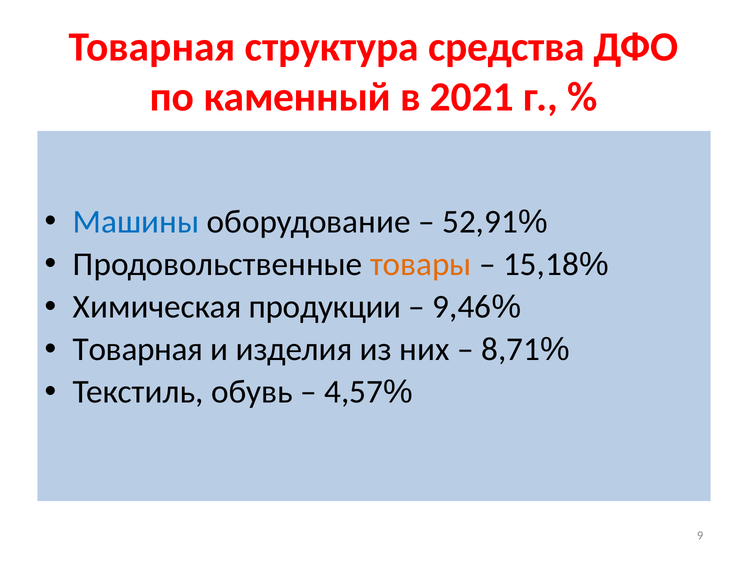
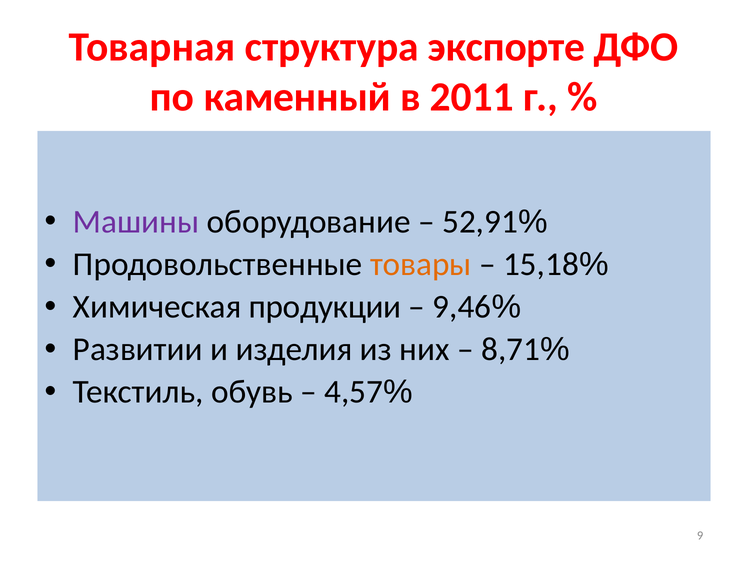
средства: средства -> экспорте (506, 47)
2021: 2021 -> 2011 (472, 97)
Машины colour: blue -> purple (136, 222)
Товарная: Товарная -> Развитии (138, 349)
